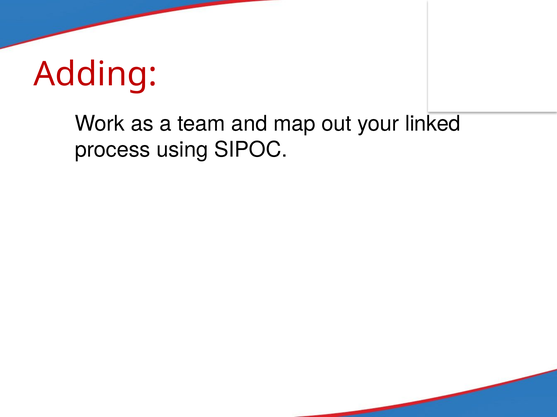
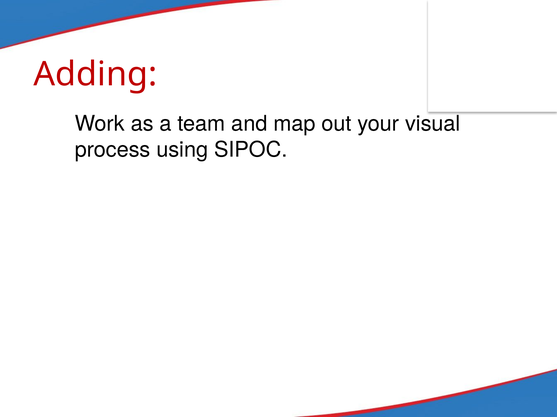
linked: linked -> visual (433, 124)
